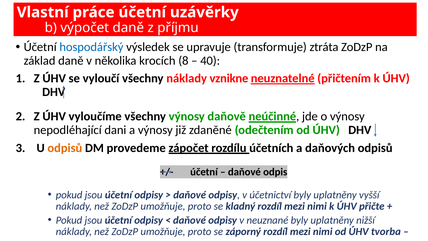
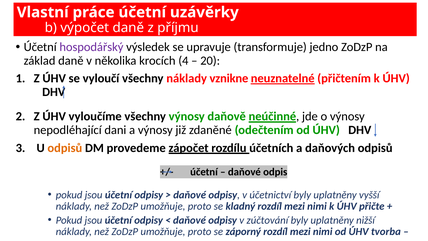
hospodářský colour: blue -> purple (91, 47)
ztráta: ztráta -> jedno (324, 47)
8: 8 -> 4 (183, 60)
40: 40 -> 20 (210, 60)
neuznané: neuznané -> zúčtování (267, 220)
